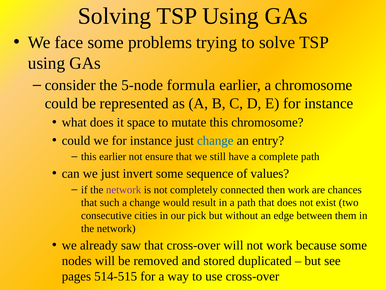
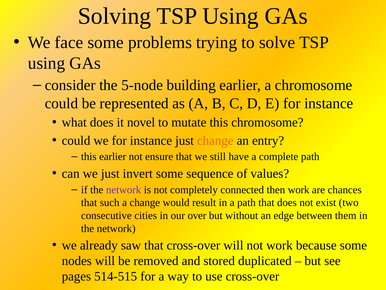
formula: formula -> building (191, 85)
space: space -> novel (141, 122)
change colour: blue -> orange (215, 140)
pick: pick -> over (197, 215)
